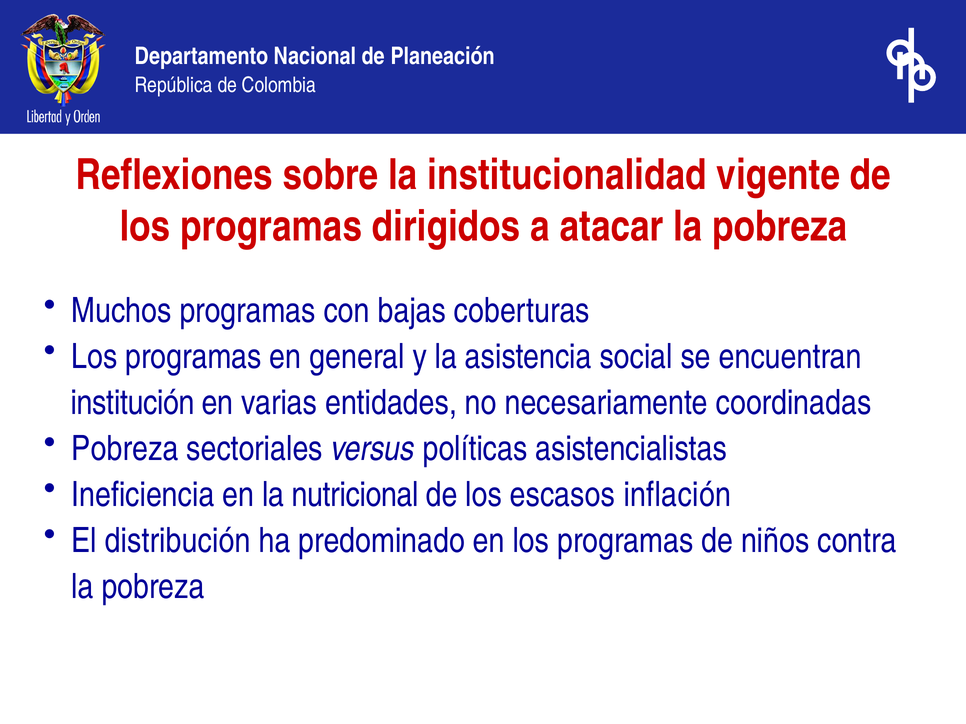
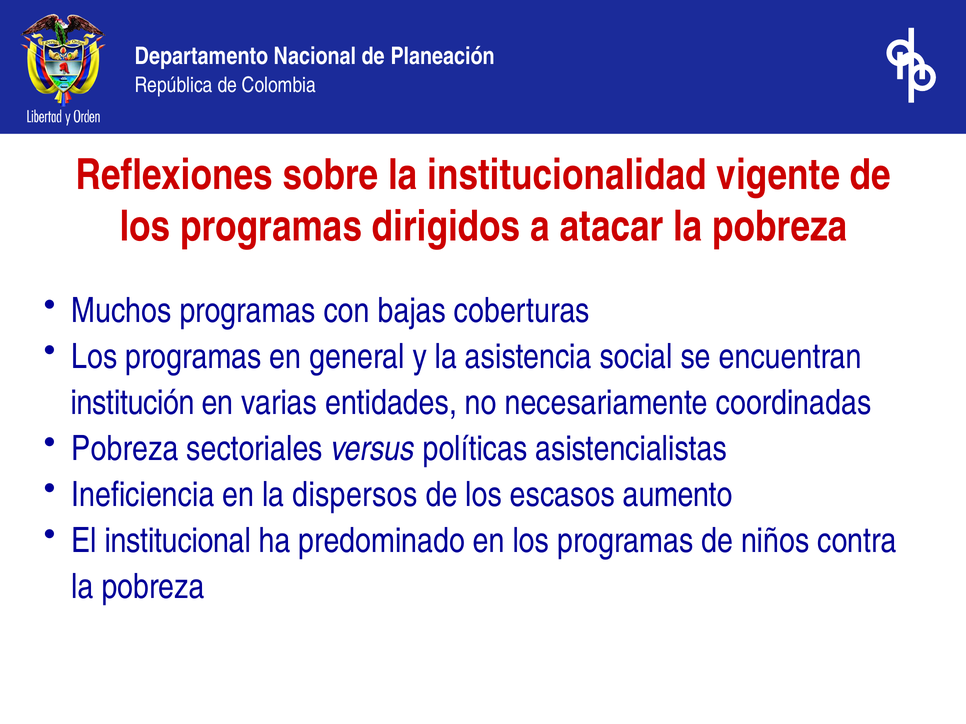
nutricional: nutricional -> dispersos (355, 495)
inflación: inflación -> aumento (678, 495)
distribución: distribución -> institucional (178, 541)
